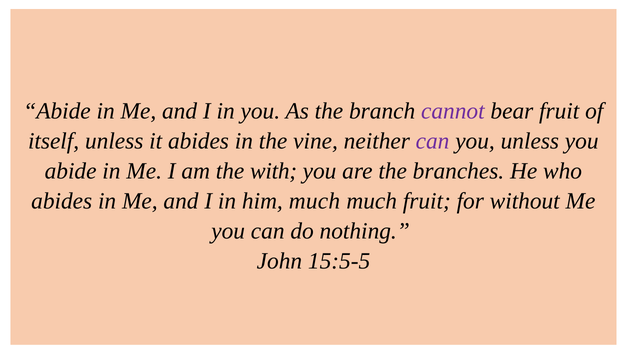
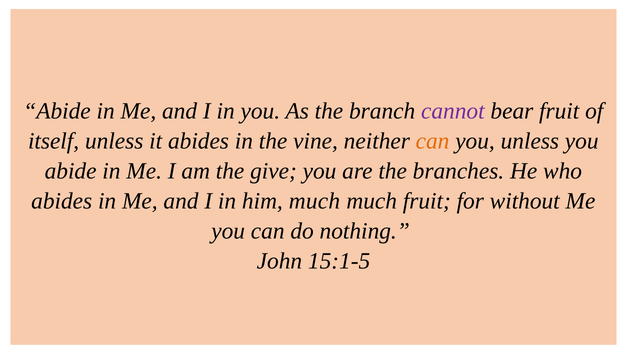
can colour: purple -> orange (433, 141)
with: with -> give (274, 171)
15:5-5: 15:5-5 -> 15:1-5 (339, 261)
